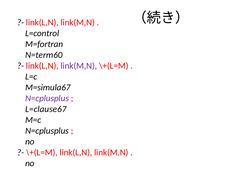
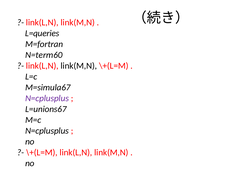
L=control: L=control -> L=queries (42, 33)
link(M,N colour: purple -> black (79, 66)
L=clause67: L=clause67 -> L=unions67 (46, 109)
